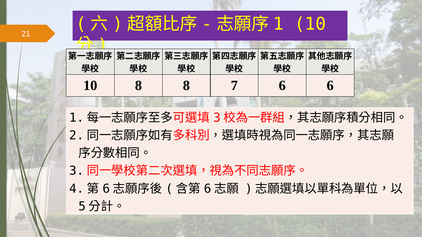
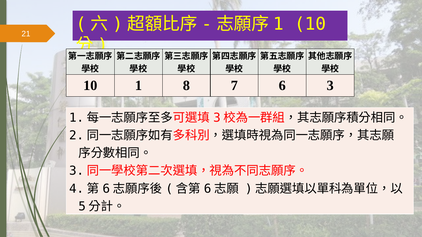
10 8: 8 -> 1 (138, 86)
6 6: 6 -> 3 (330, 86)
